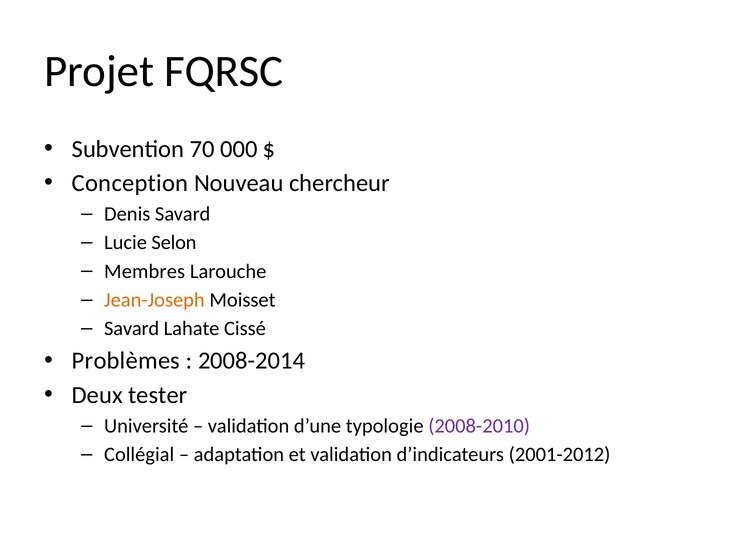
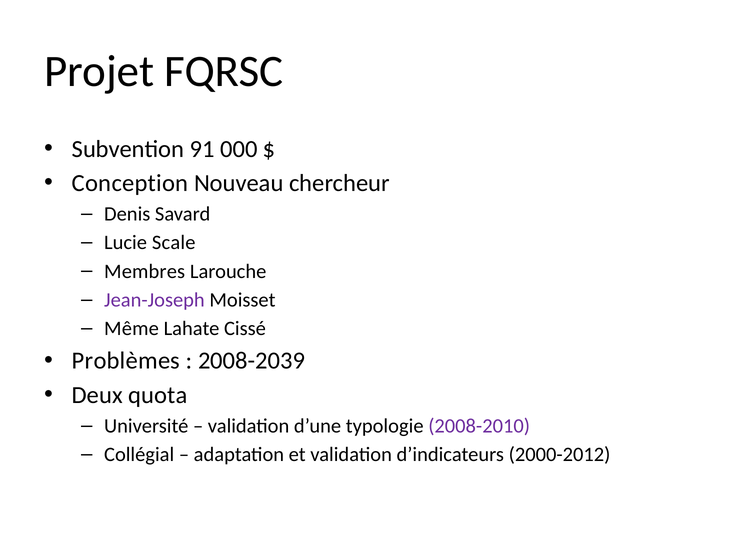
70: 70 -> 91 (202, 149)
Selon: Selon -> Scale (174, 243)
Jean-Joseph colour: orange -> purple (154, 300)
Savard: Savard -> Même (131, 329)
2008-2014: 2008-2014 -> 2008-2039 (252, 361)
tester: tester -> quota (158, 396)
2001-2012: 2001-2012 -> 2000-2012 (560, 455)
